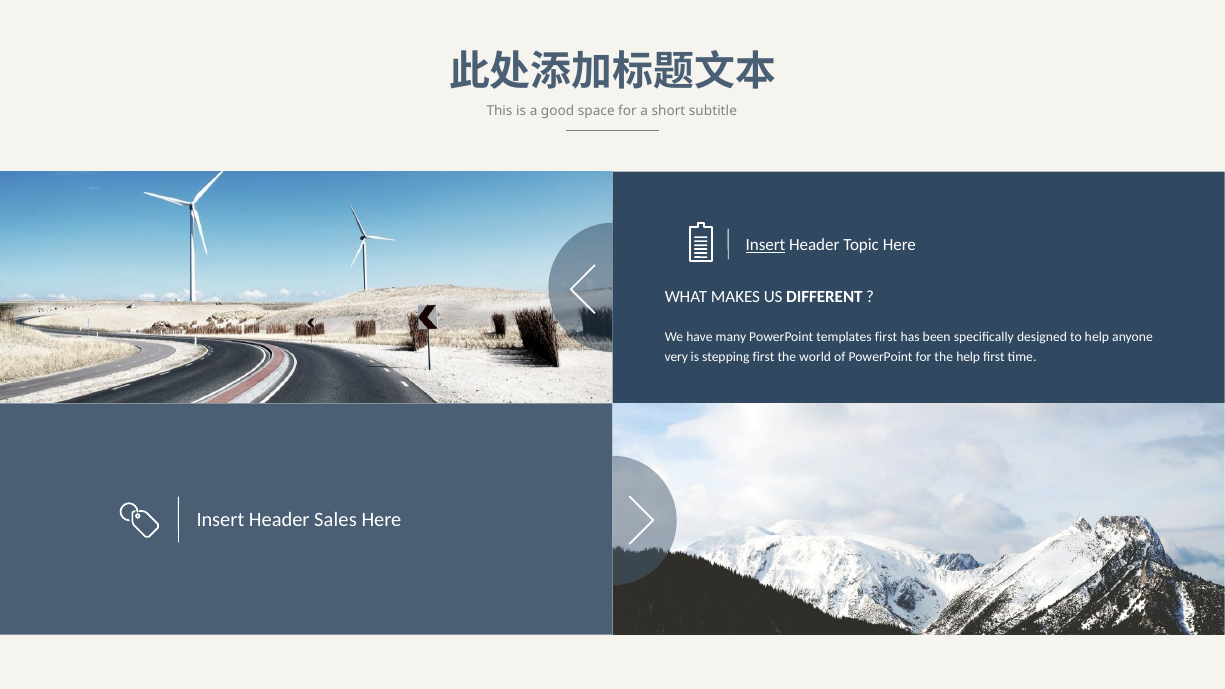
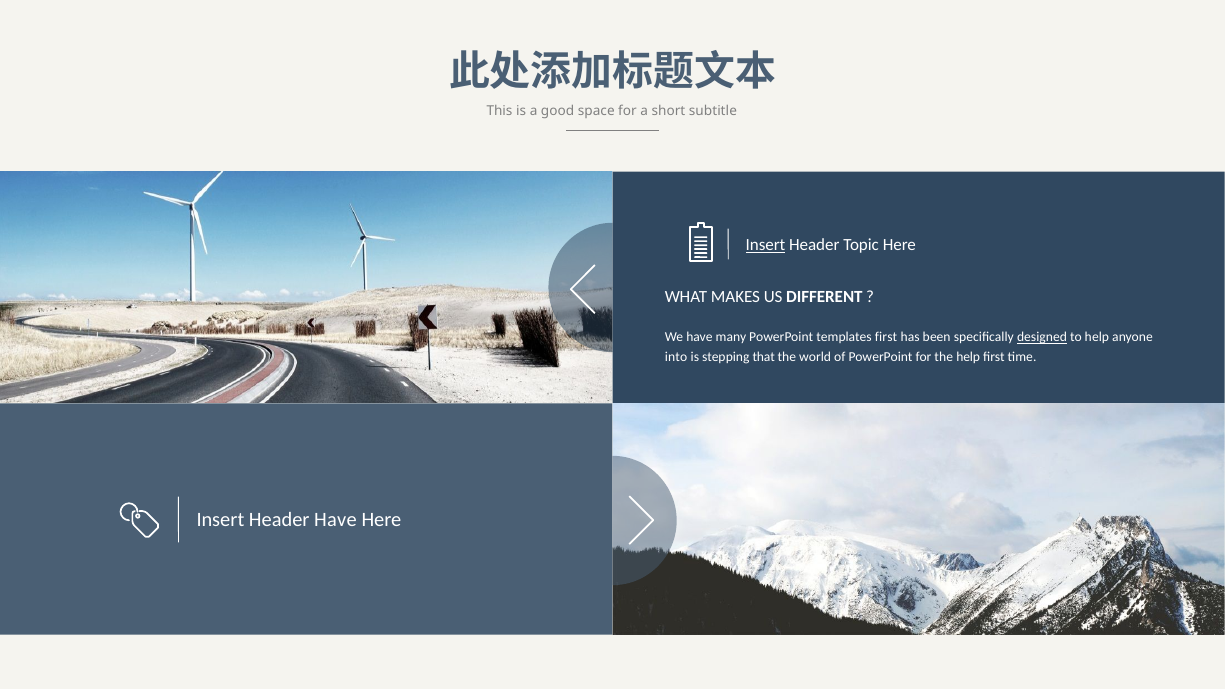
designed underline: none -> present (1042, 337)
very: very -> into (676, 357)
stepping first: first -> that (764, 357)
Header Sales: Sales -> Have (335, 520)
